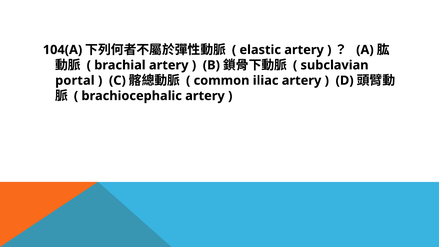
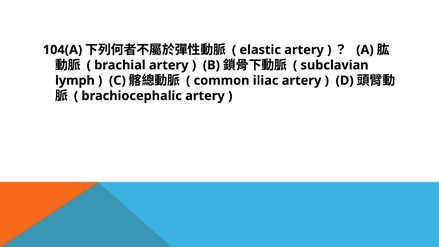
portal: portal -> lymph (75, 80)
